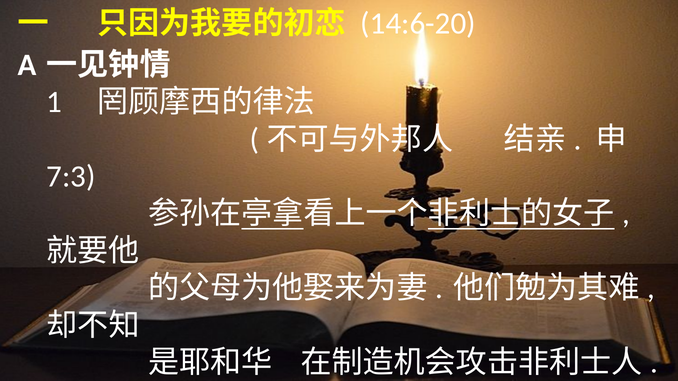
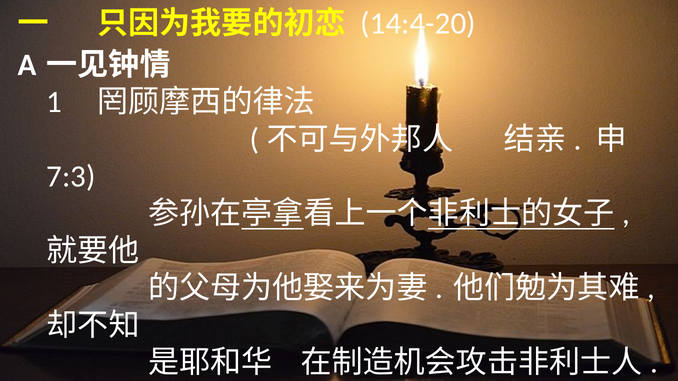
14:6-20: 14:6-20 -> 14:4-20 (418, 23)
